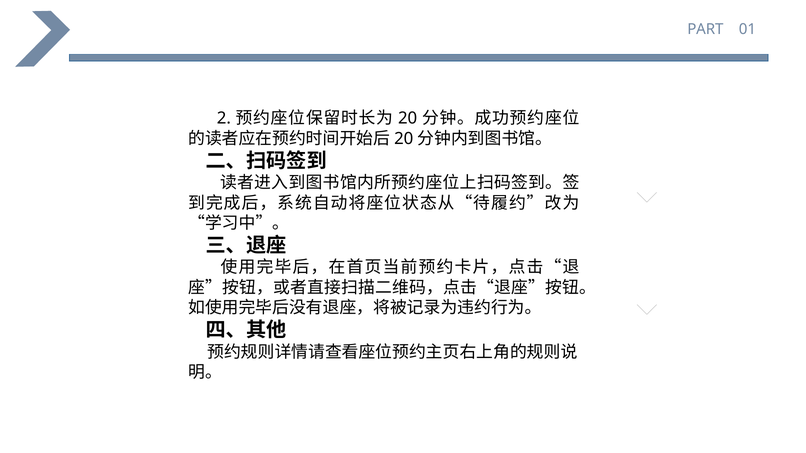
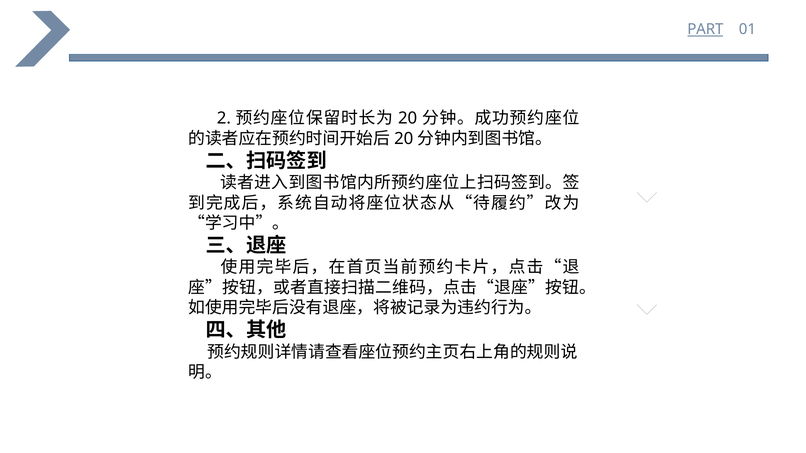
PART underline: none -> present (705, 29)
